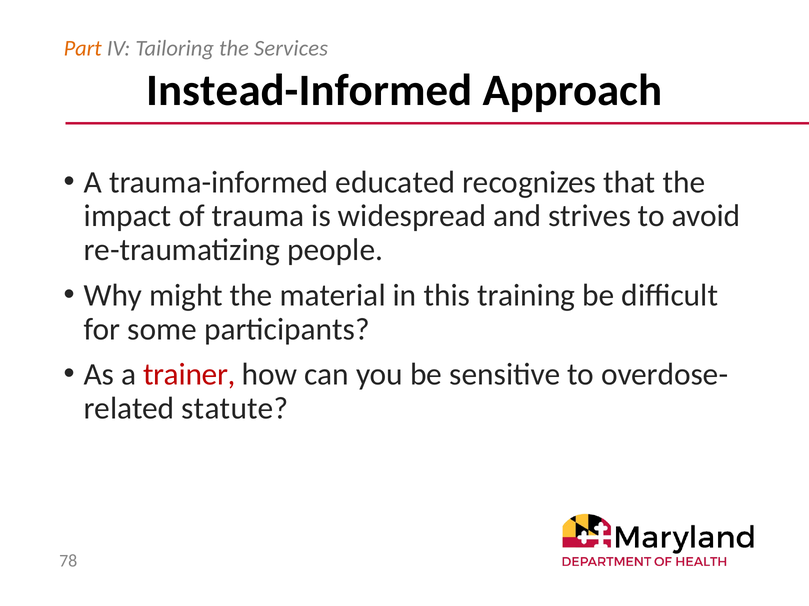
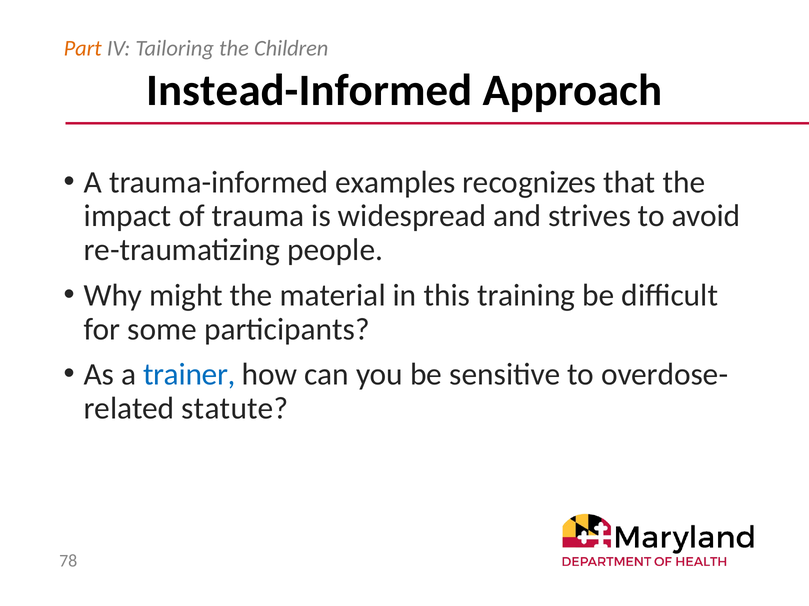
Services: Services -> Children (291, 48)
educated: educated -> examples (395, 182)
trainer colour: red -> blue (189, 375)
